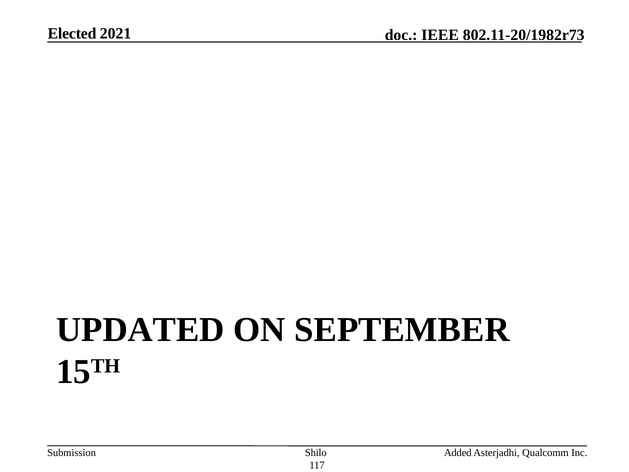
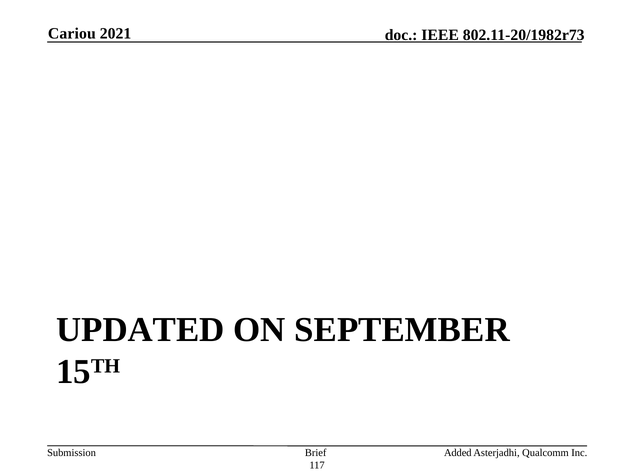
Elected: Elected -> Cariou (72, 33)
Shilo: Shilo -> Brief (316, 452)
